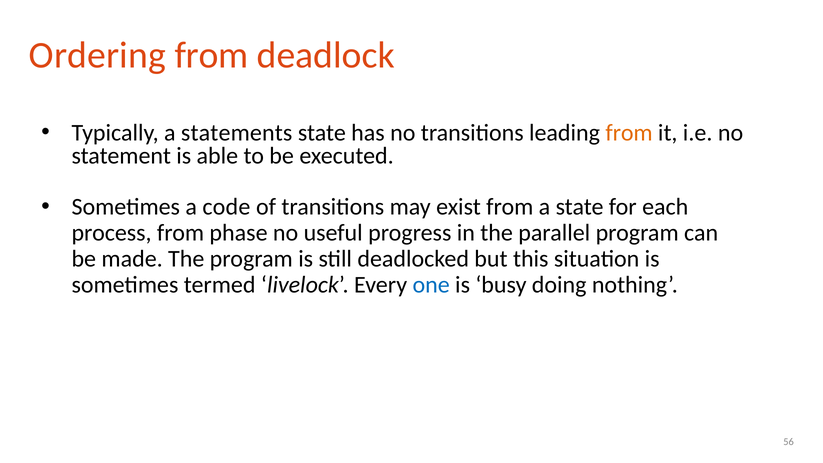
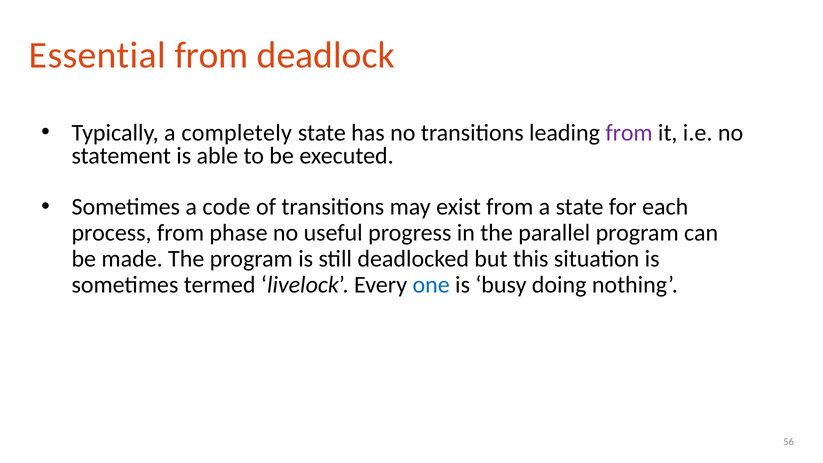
Ordering: Ordering -> Essential (97, 55)
statements: statements -> completely (237, 133)
from colour: orange -> purple (629, 133)
